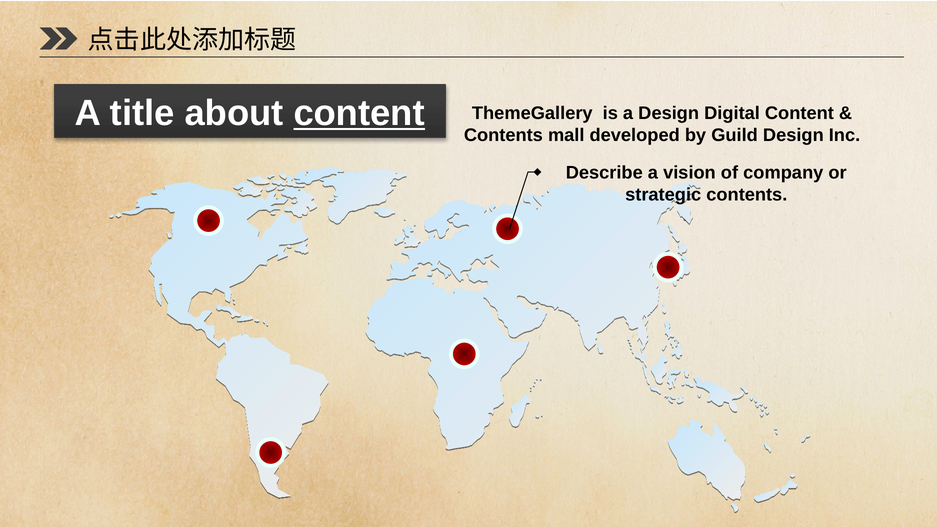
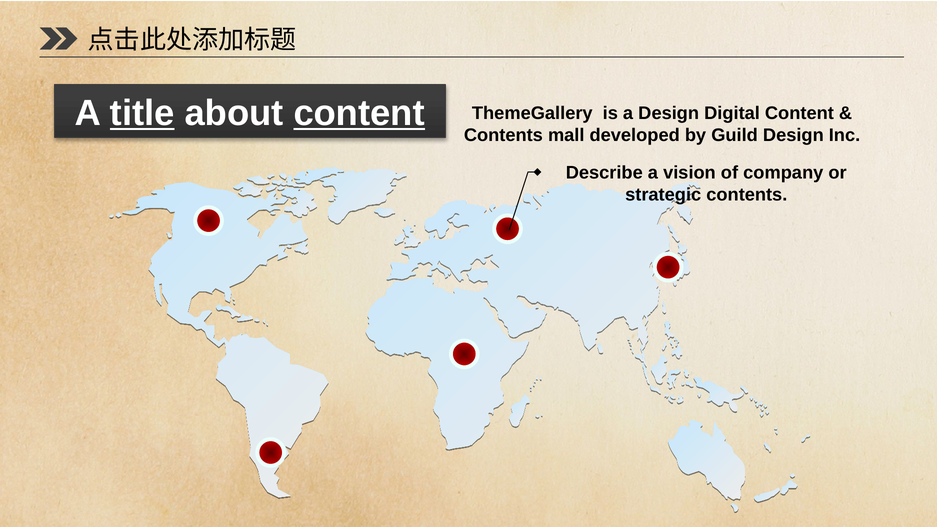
title underline: none -> present (142, 113)
